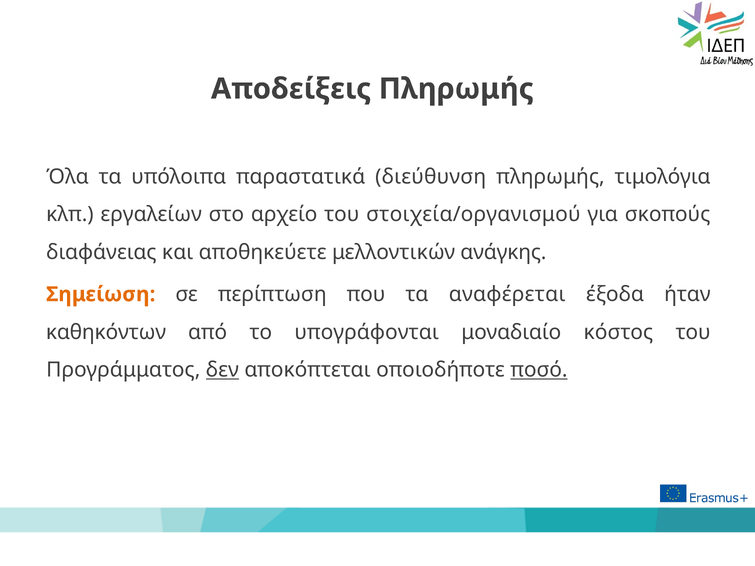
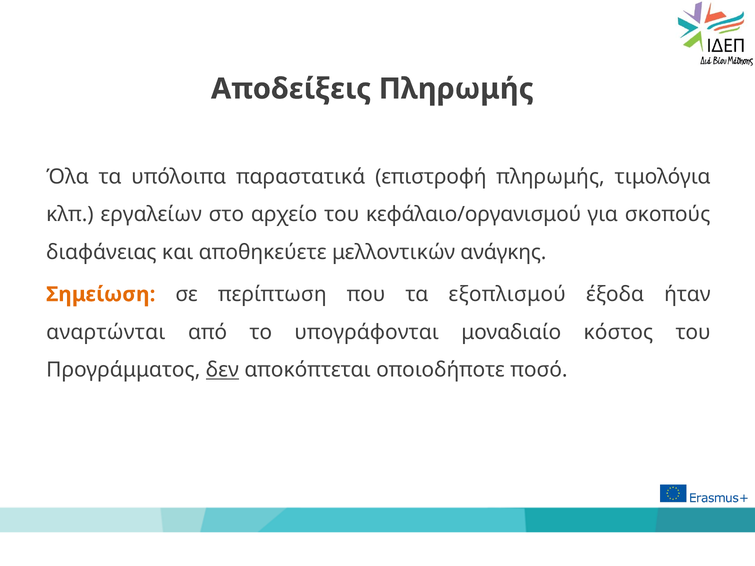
διεύθυνση: διεύθυνση -> επιστροφή (431, 177)
στοιχεία/οργανισμού: στοιχεία/οργανισμού -> κεφάλαιο/οργανισμού (474, 215)
αναφέρεται: αναφέρεται -> εξοπλισμού (507, 294)
καθηκόντων: καθηκόντων -> αναρτώνται (106, 332)
ποσό underline: present -> none (539, 370)
